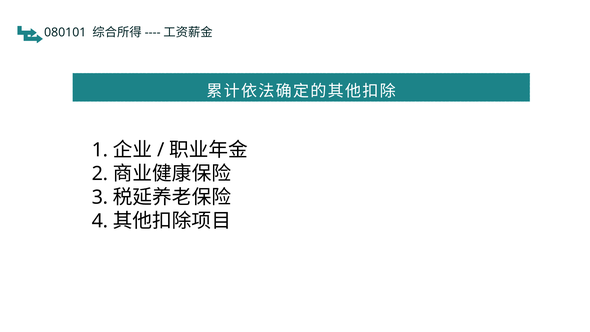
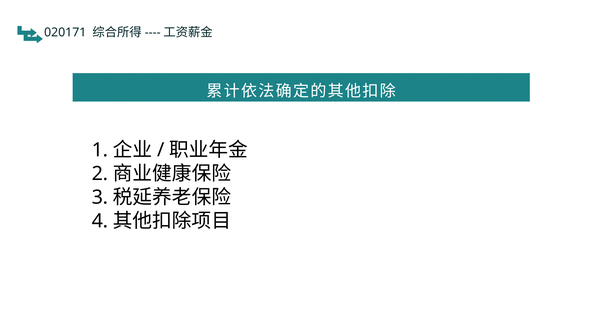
080101: 080101 -> 020171 (65, 33)
